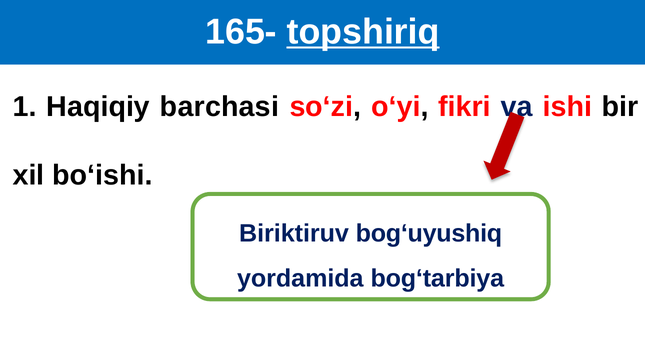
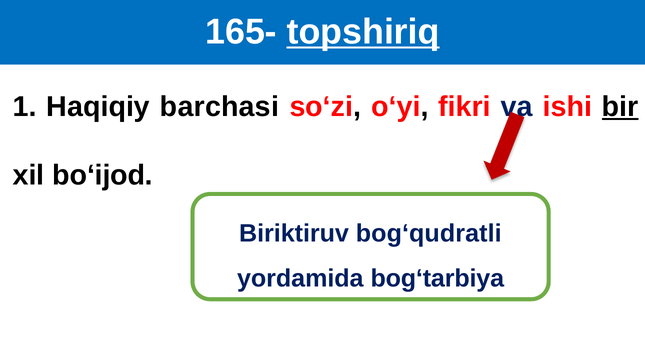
bir underline: none -> present (620, 107)
bo‘ishi: bo‘ishi -> bo‘ijod (103, 175)
bog‘uyushiq: bog‘uyushiq -> bog‘qudratli (429, 233)
